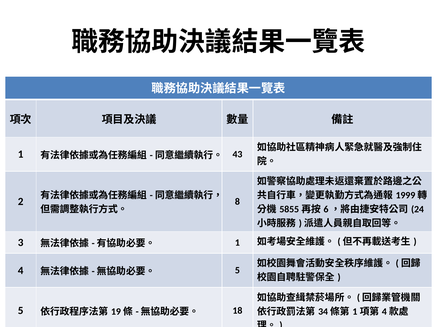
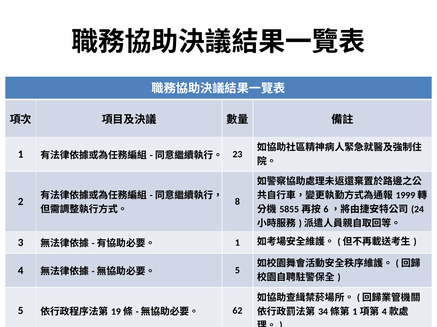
43: 43 -> 23 (237, 155)
18: 18 -> 62 (237, 311)
